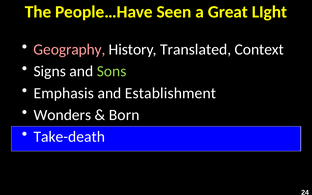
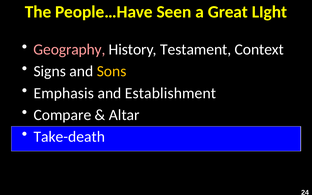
Translated: Translated -> Testament (196, 49)
Sons colour: light green -> yellow (112, 71)
Wonders: Wonders -> Compare (62, 115)
Born: Born -> Altar (124, 115)
